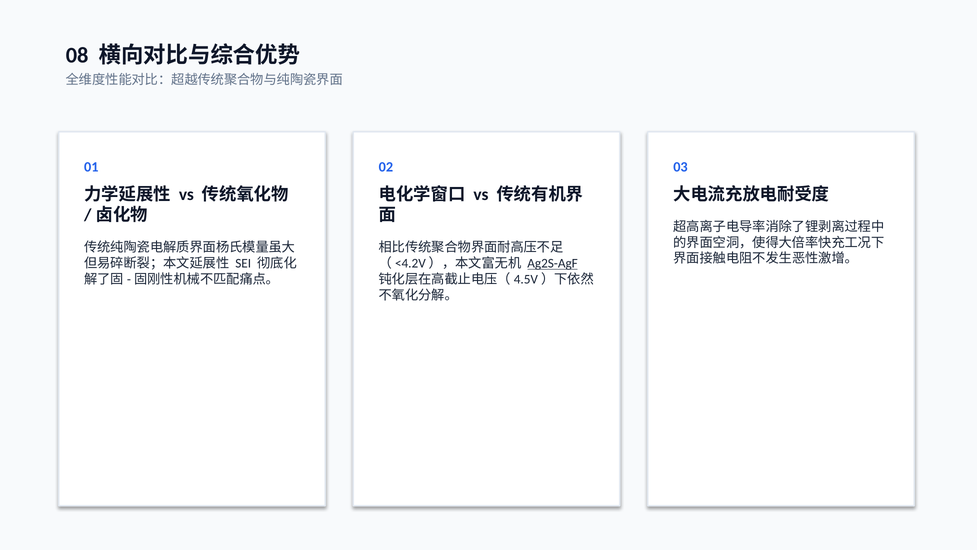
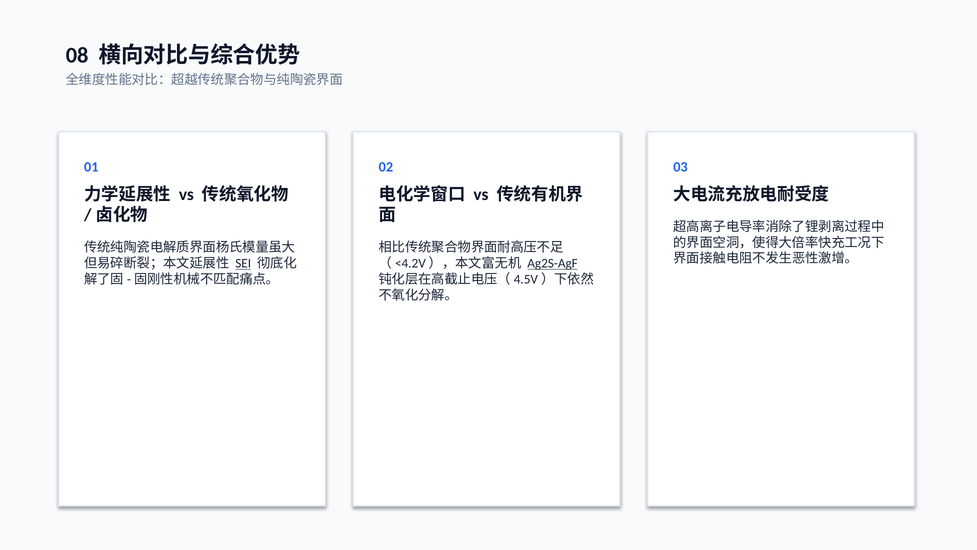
SEI underline: none -> present (243, 263)
